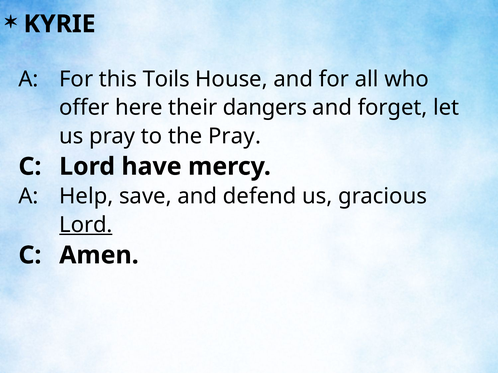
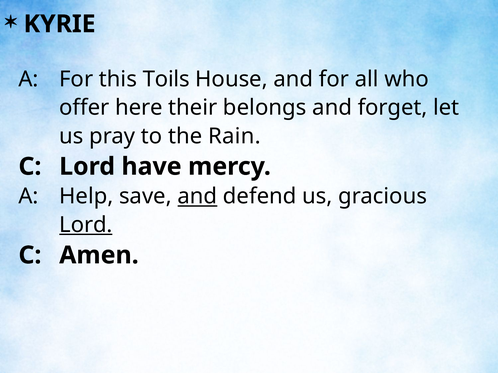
dangers: dangers -> belongs (265, 108)
the Pray: Pray -> Rain (235, 136)
and underline: none -> present (197, 197)
